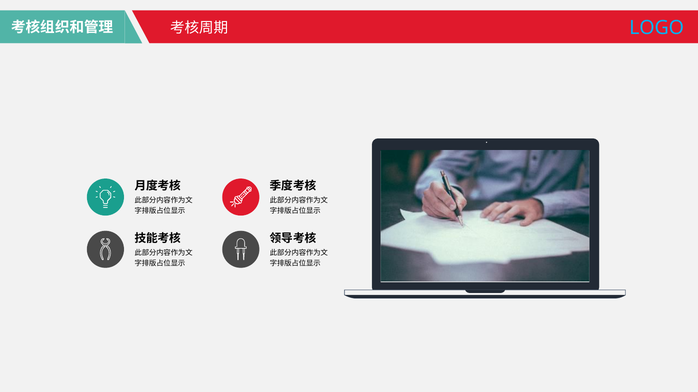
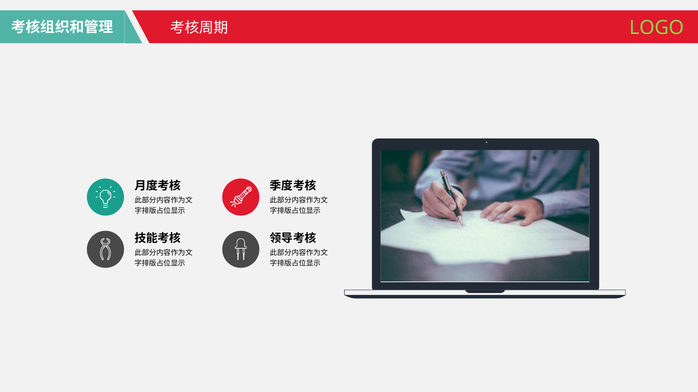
LOGO colour: light blue -> light green (657, 28)
